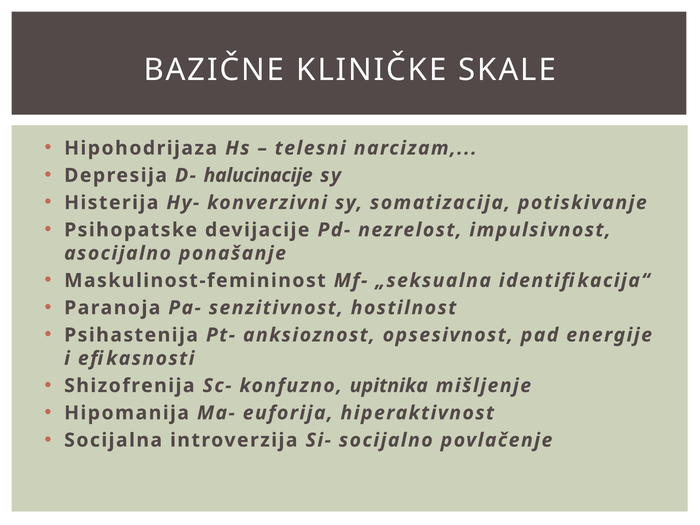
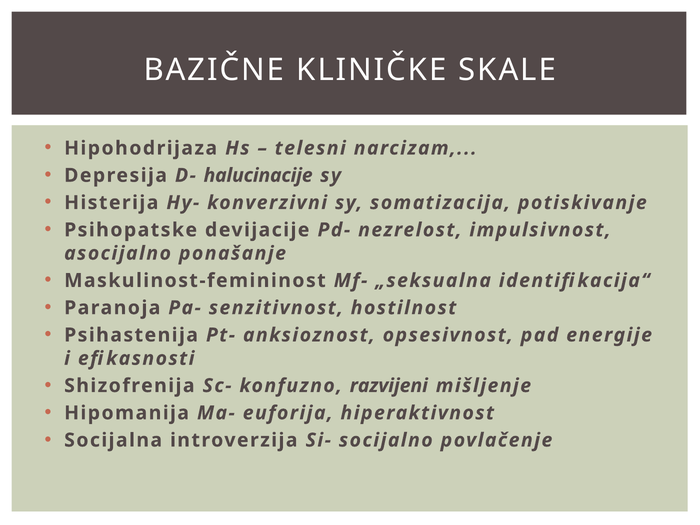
upitnika: upitnika -> razvijeni (389, 386)
